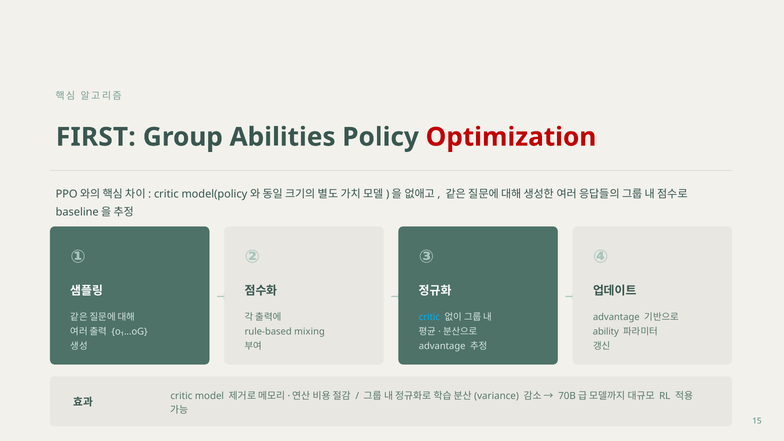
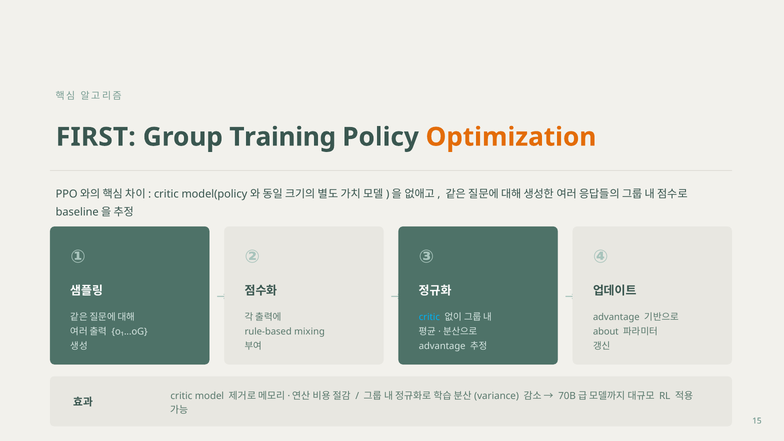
Abilities: Abilities -> Training (283, 137)
Optimization colour: red -> orange (511, 137)
ability: ability -> about (606, 332)
